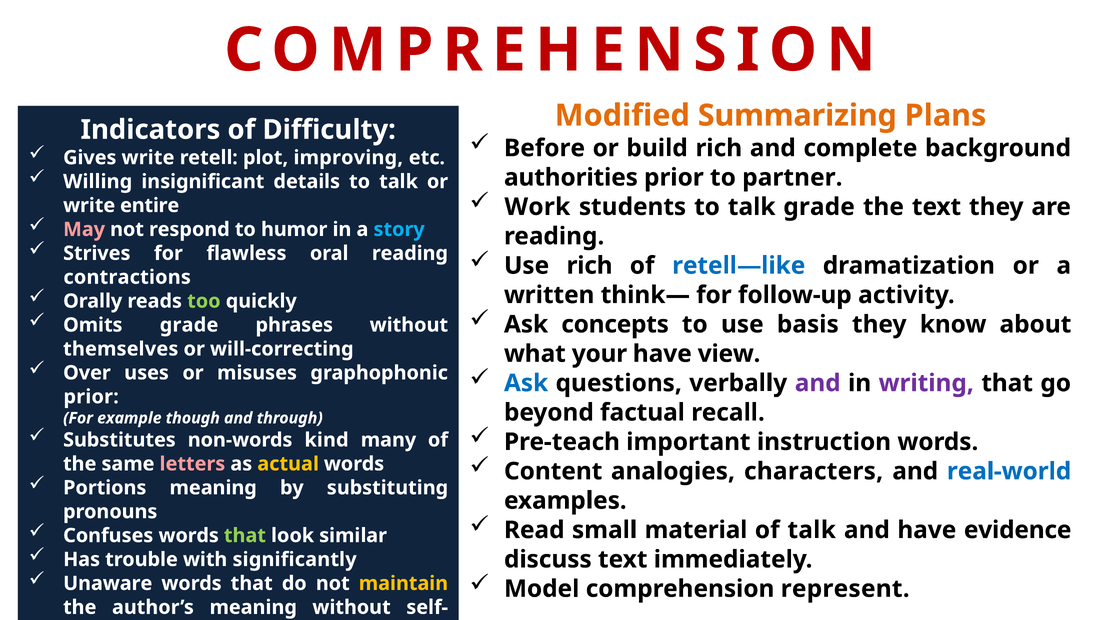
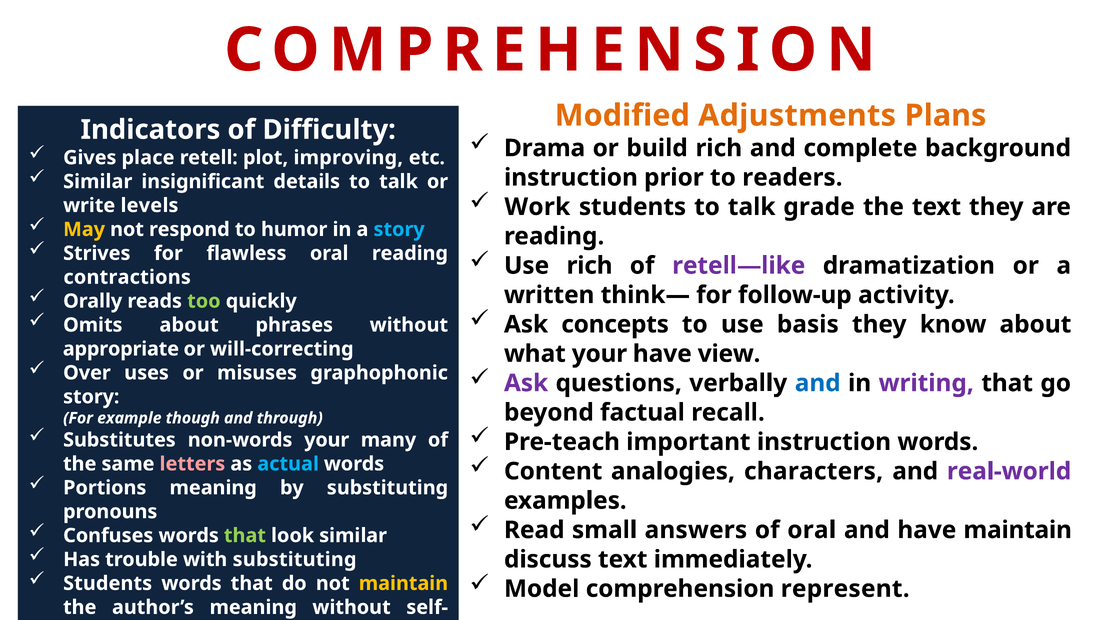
Summarizing: Summarizing -> Adjustments (797, 115)
Before: Before -> Drama (545, 148)
Gives write: write -> place (148, 158)
Willing: Willing -> Similar (98, 181)
authorities: authorities -> instruction (571, 177)
partner: partner -> readers (792, 177)
entire: entire -> levels (149, 205)
May colour: pink -> yellow (84, 229)
retell—like colour: blue -> purple (739, 265)
Omits grade: grade -> about (189, 325)
themselves: themselves -> appropriate (121, 349)
Ask colour: blue -> purple (526, 383)
and colour: purple -> blue (818, 383)
prior: prior -> story (91, 396)
non-words kind: kind -> your (327, 439)
real-world colour: blue -> purple (1009, 471)
actual colour: yellow -> light blue (288, 463)
material: material -> answers (696, 529)
of talk: talk -> oral (812, 529)
have evidence: evidence -> maintain (1018, 529)
with significantly: significantly -> substituting (295, 559)
Unaware: Unaware -> Students (108, 583)
